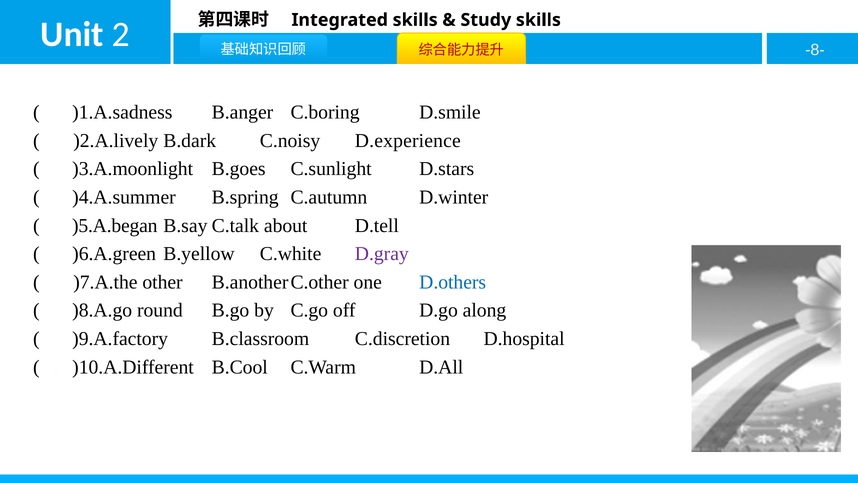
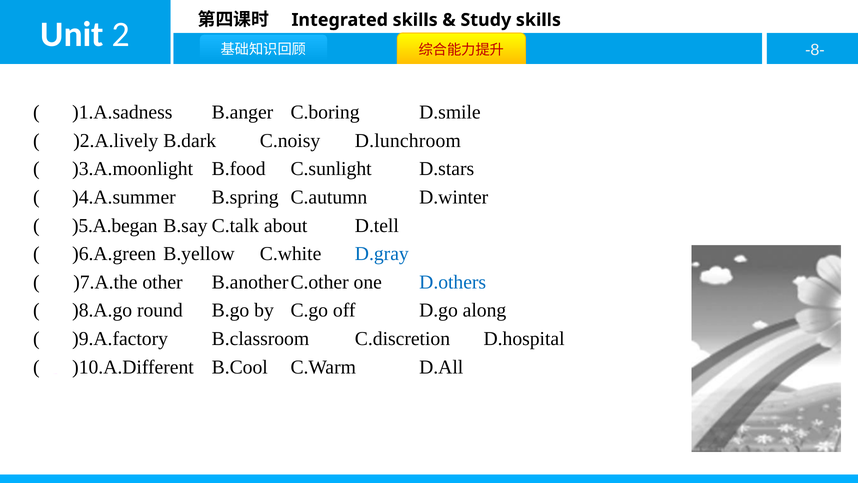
D.experience: D.experience -> D.lunchroom (408, 140)
B.goes: B.goes -> B.food (239, 169)
D.gray colour: purple -> blue (382, 254)
